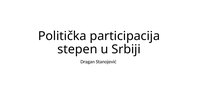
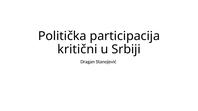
stepen: stepen -> kritični (77, 49)
